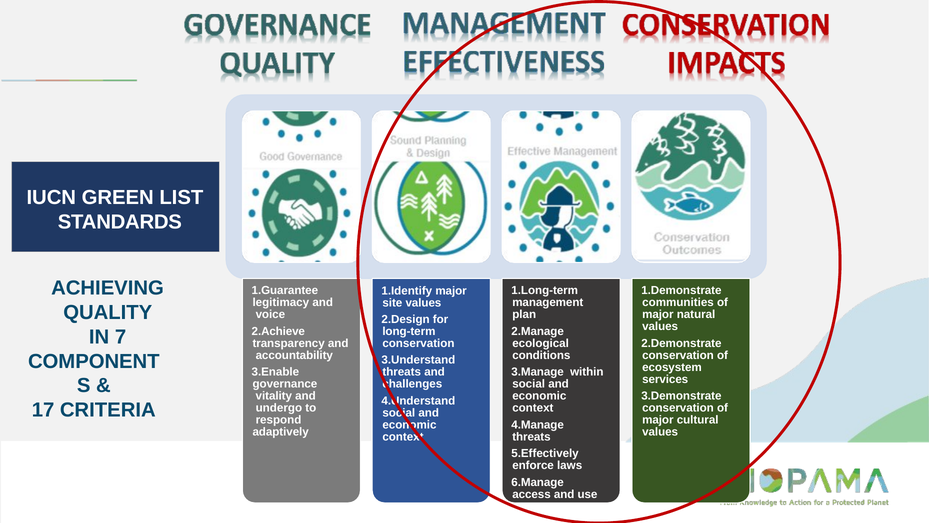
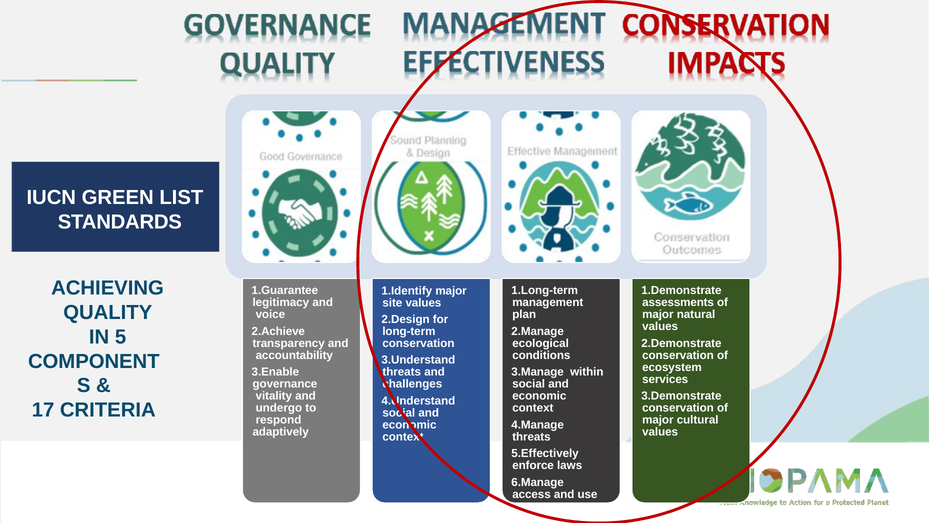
communities: communities -> assessments (678, 302)
7: 7 -> 5 (121, 337)
